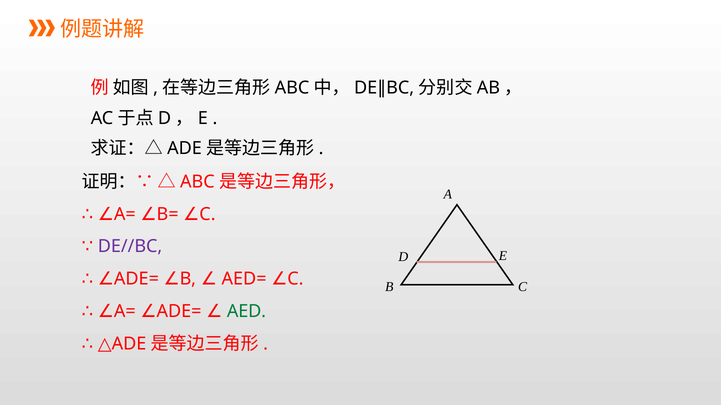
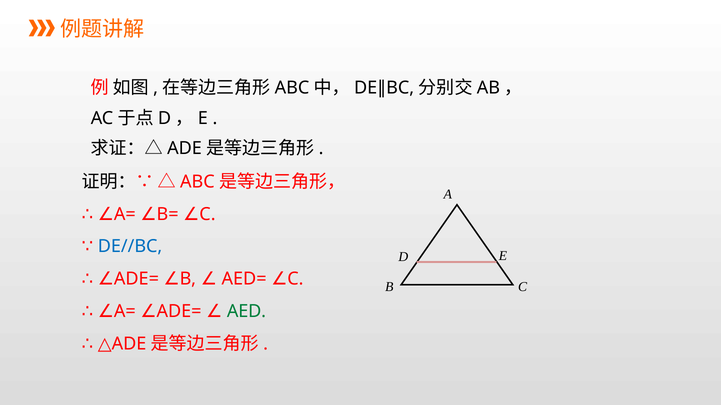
DE//BC colour: purple -> blue (130, 247)
